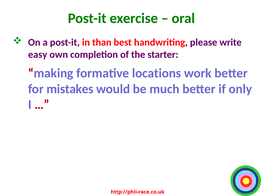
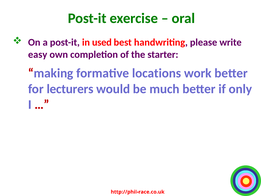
than: than -> used (102, 42)
mistakes: mistakes -> lecturers (70, 89)
